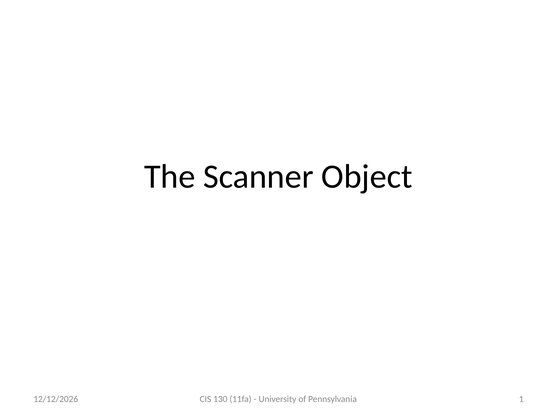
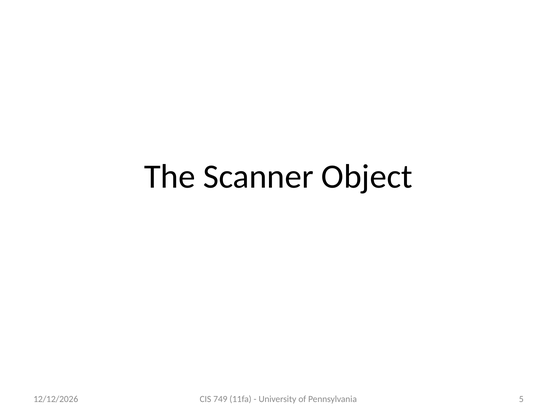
130: 130 -> 749 (220, 399)
1: 1 -> 5 (521, 399)
